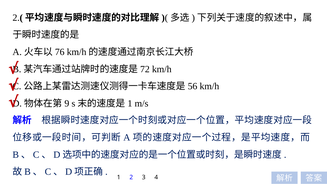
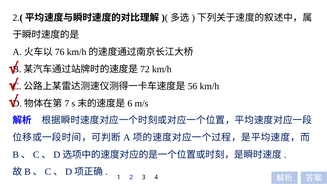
9: 9 -> 7 (67, 104)
1: 1 -> 6 (130, 104)
